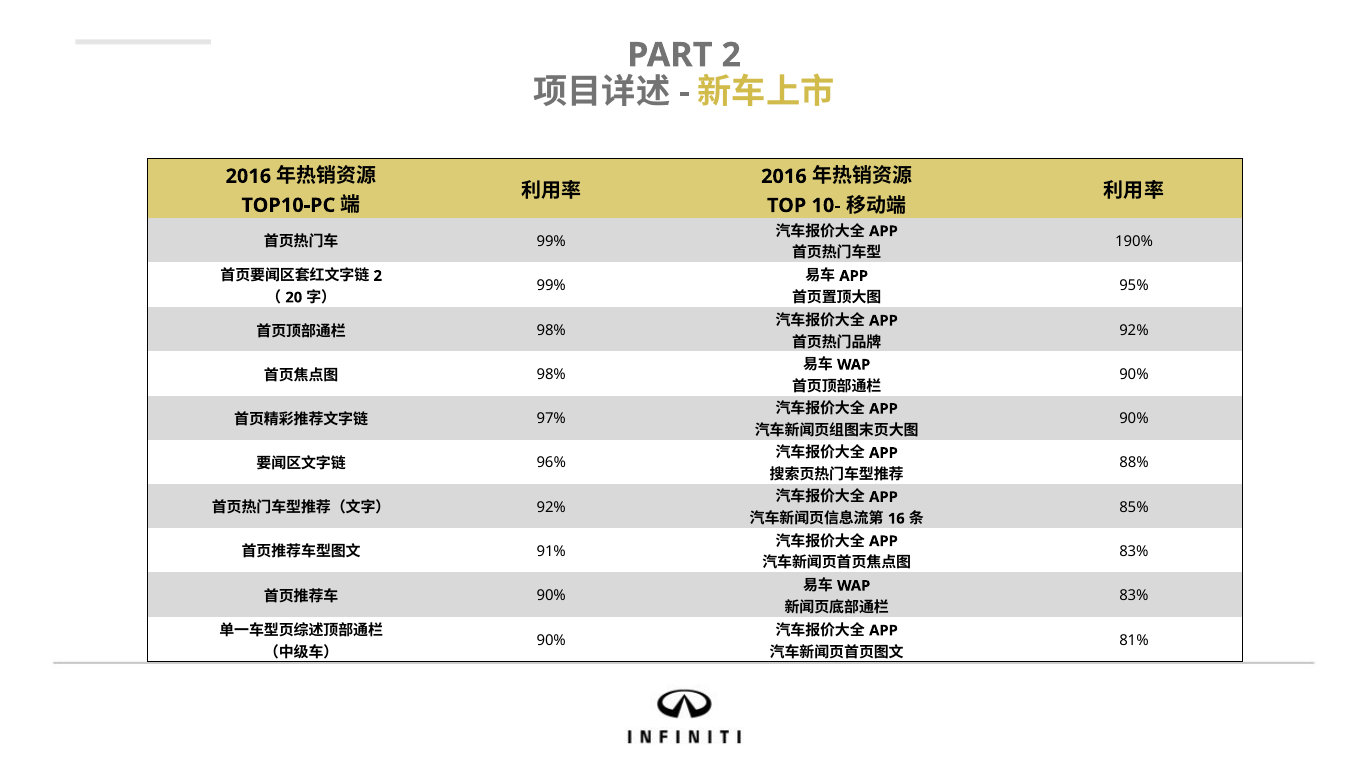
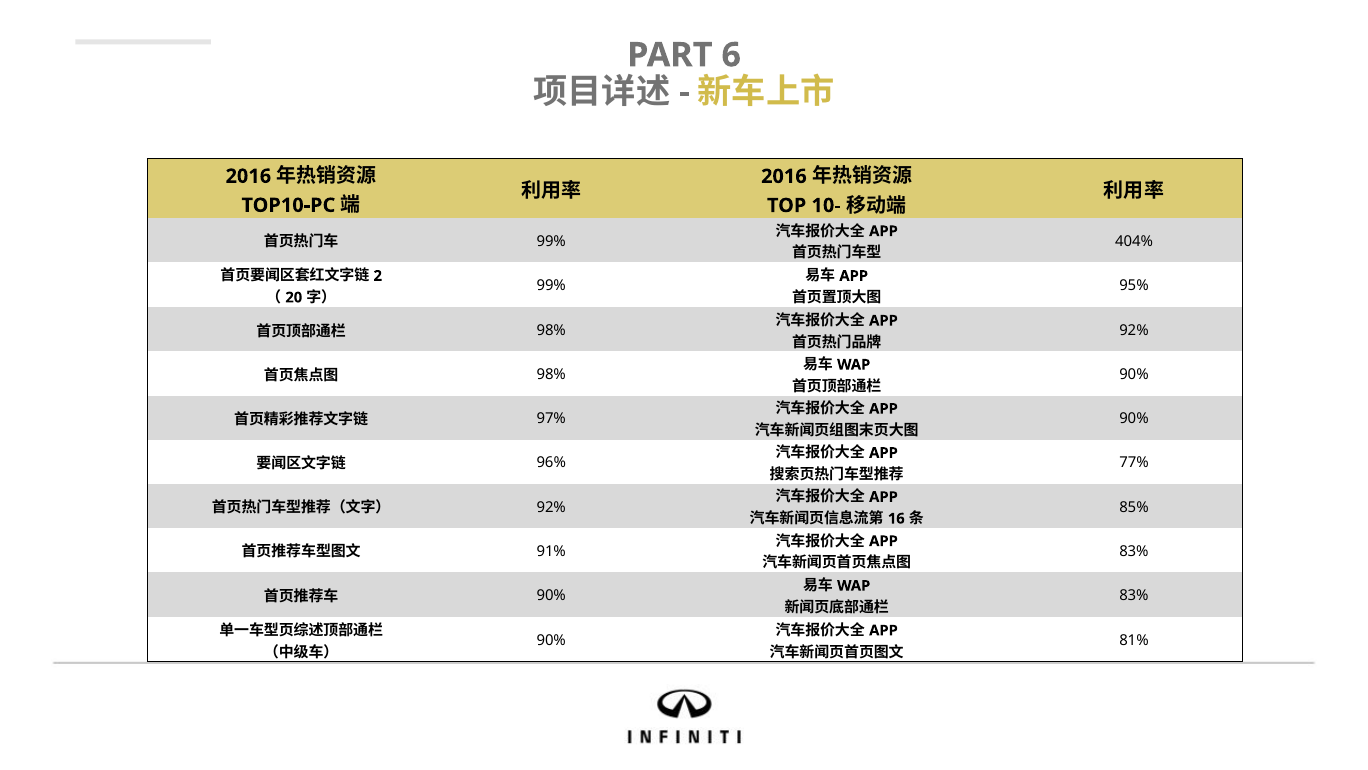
PART 2: 2 -> 6 (731, 55)
190%: 190% -> 404% (1134, 241)
88%: 88% -> 77% (1134, 463)
